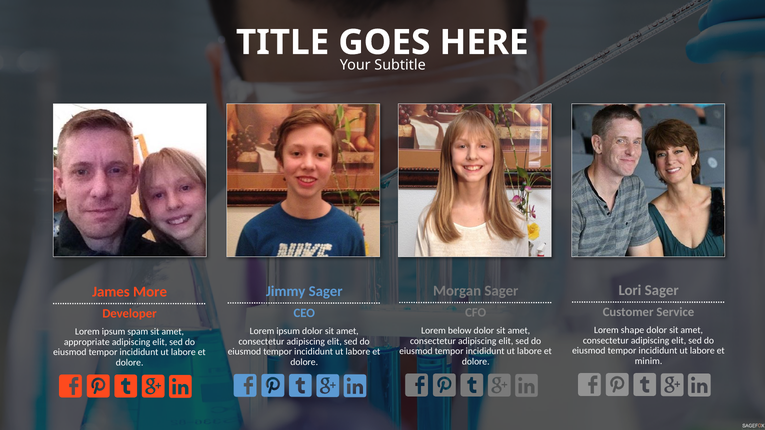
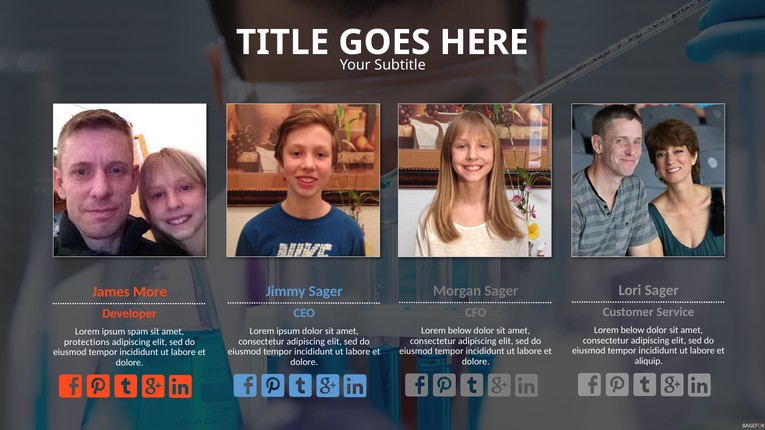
shape: shape -> below (633, 330)
appropriate: appropriate -> protections (87, 342)
minim: minim -> aliquip (649, 361)
